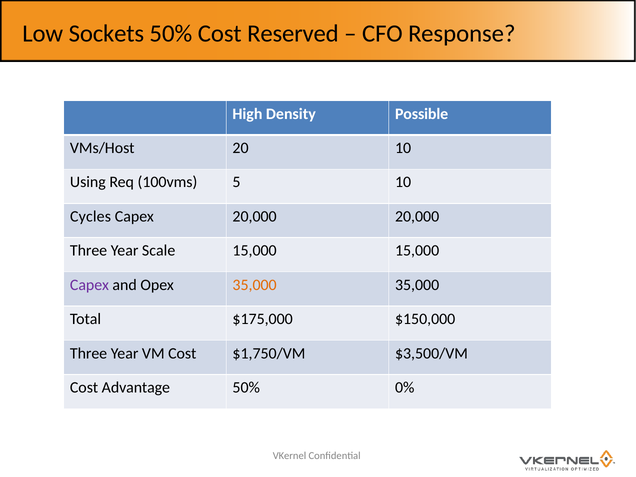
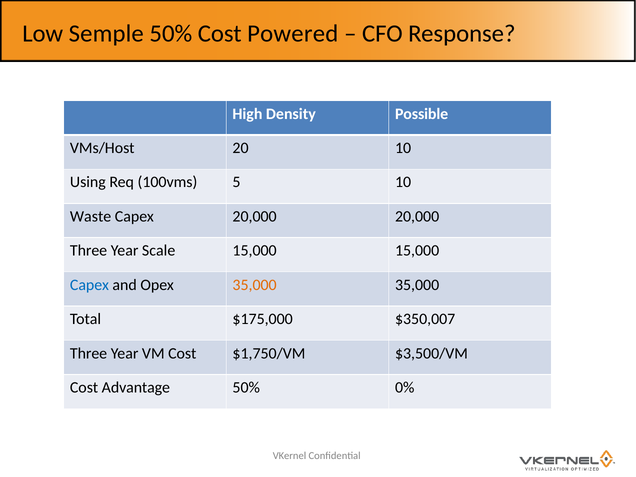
Sockets: Sockets -> Semple (106, 34)
Reserved: Reserved -> Powered (293, 34)
Cycles: Cycles -> Waste (91, 216)
Capex colour: purple -> blue (89, 285)
$150,000: $150,000 -> $350,007 (425, 319)
